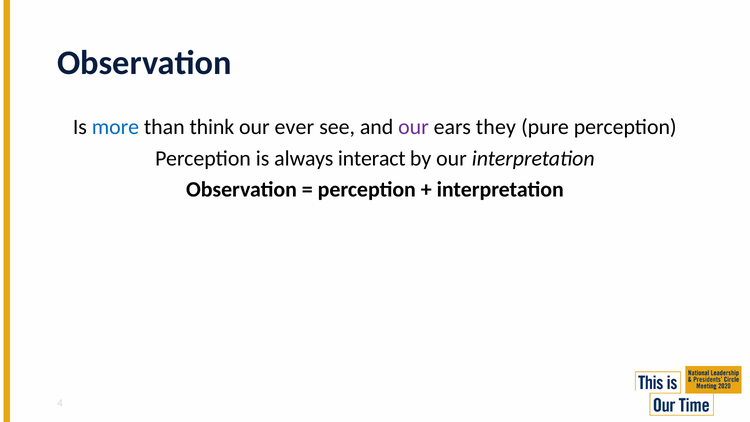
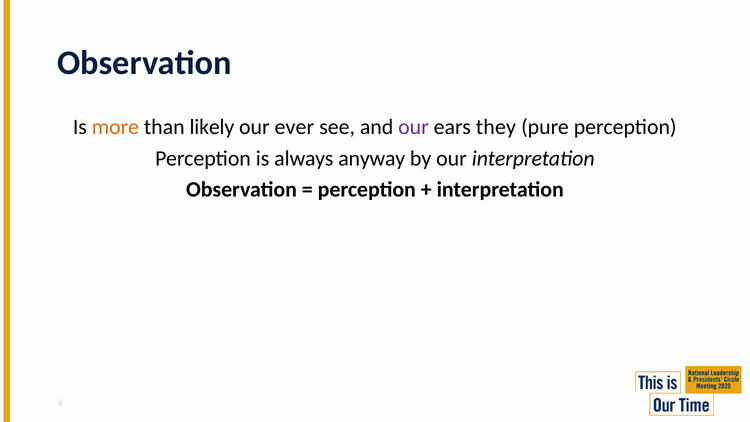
more colour: blue -> orange (115, 127)
think: think -> likely (212, 127)
interact: interact -> anyway (372, 158)
